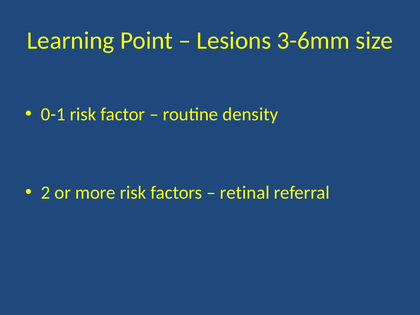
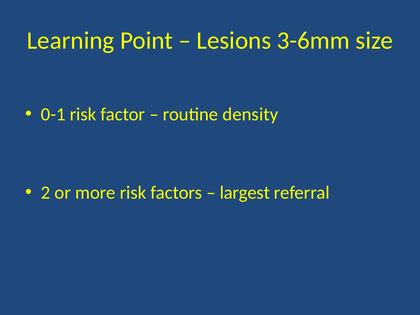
retinal: retinal -> largest (245, 193)
